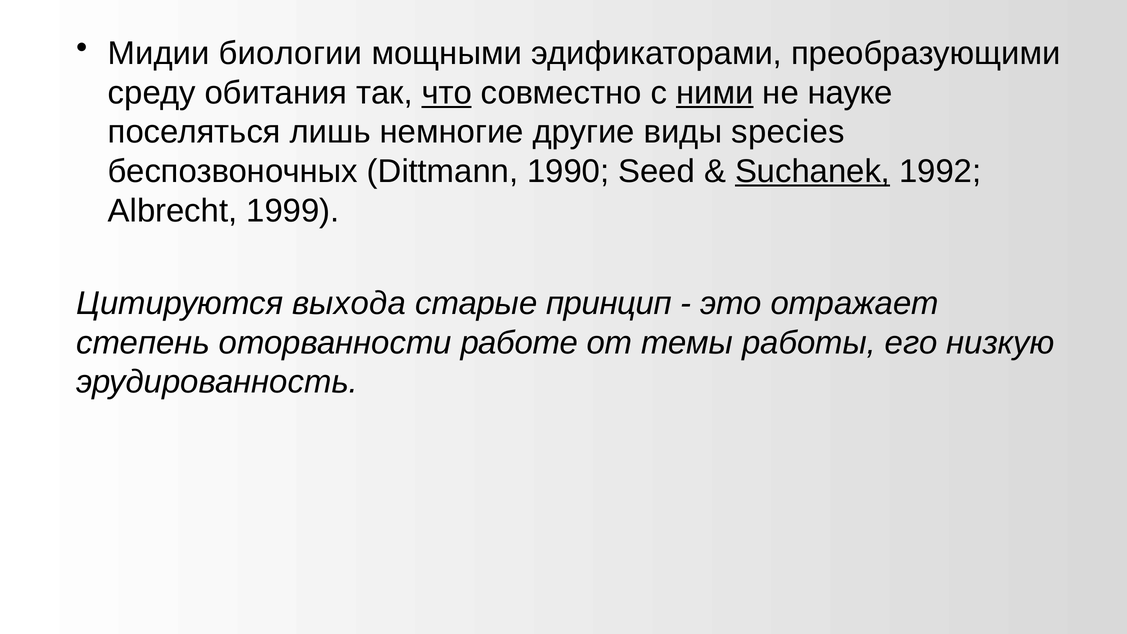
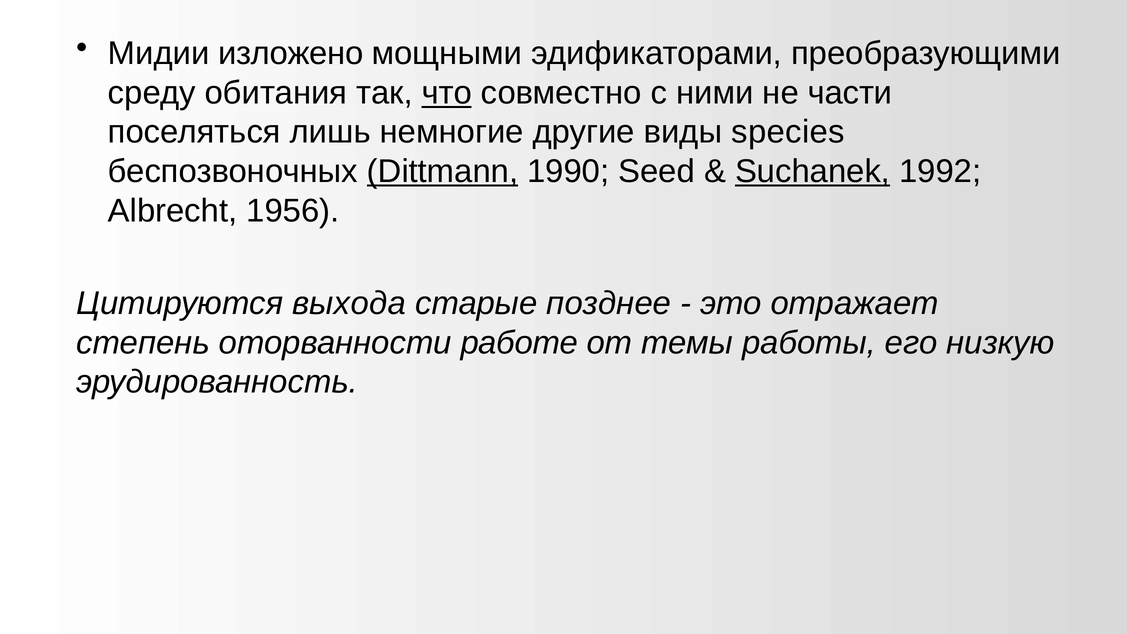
биологии: биологии -> изложено (291, 53)
ними underline: present -> none (715, 93)
науке: науке -> части (850, 93)
Dittmann underline: none -> present (443, 172)
1999: 1999 -> 1956 (293, 211)
принцип: принцип -> позднее (609, 303)
